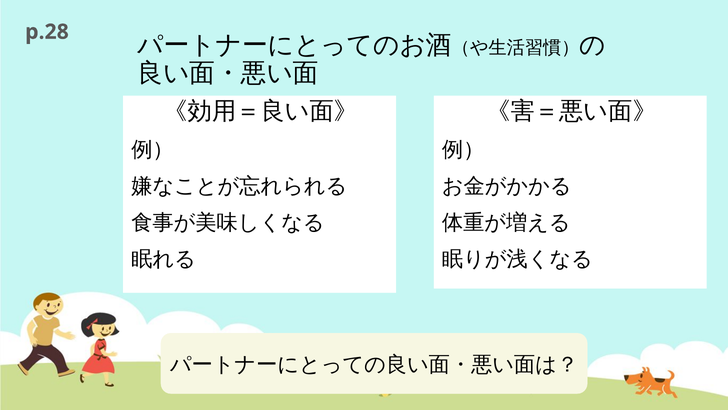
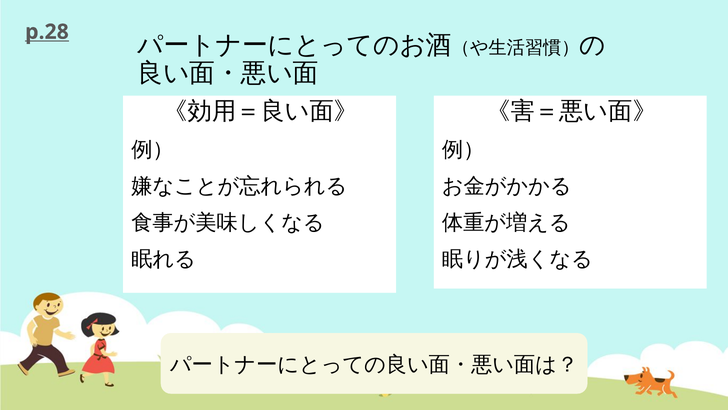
p.28 underline: none -> present (47, 32)
